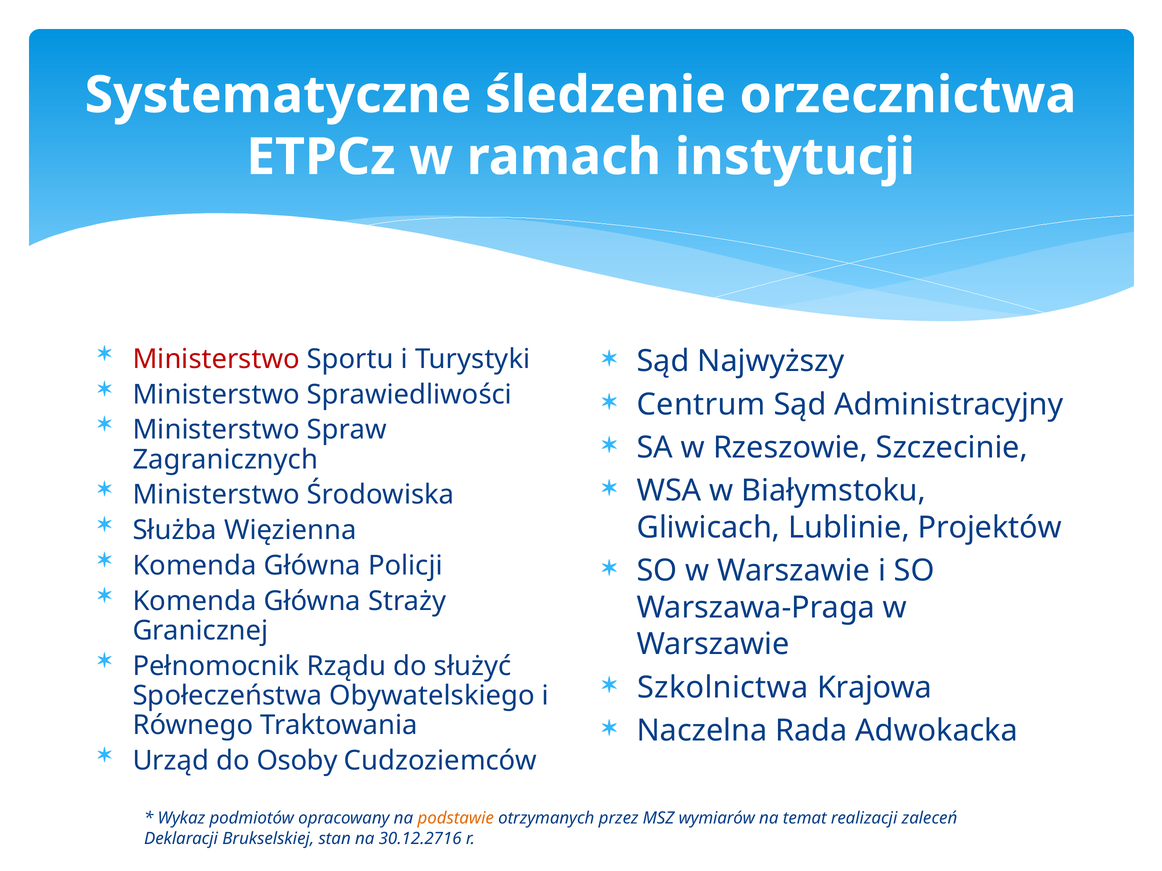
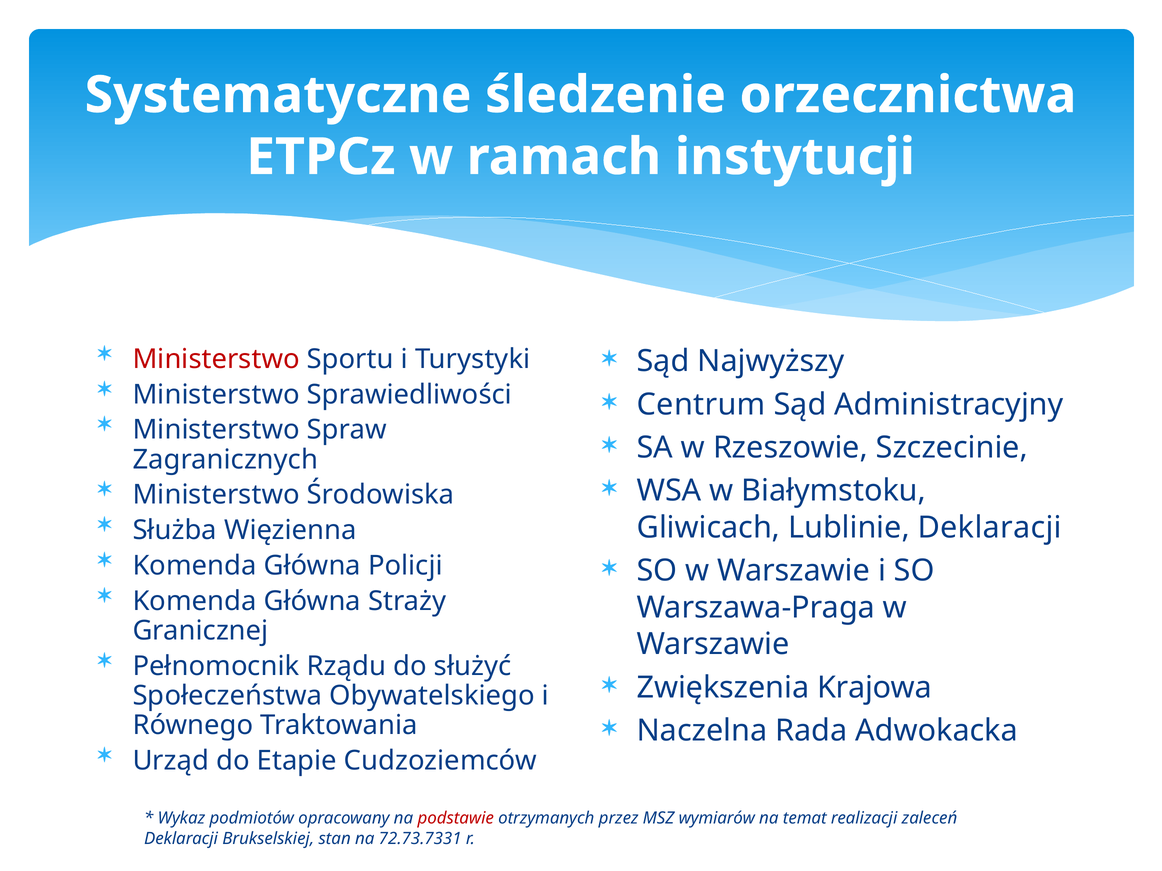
Lublinie Projektów: Projektów -> Deklaracji (990, 528)
Szkolnictwa: Szkolnictwa -> Zwiększenia (723, 688)
Osoby: Osoby -> Etapie (297, 761)
podstawie colour: orange -> red (456, 819)
30.12.2716: 30.12.2716 -> 72.73.7331 (420, 839)
